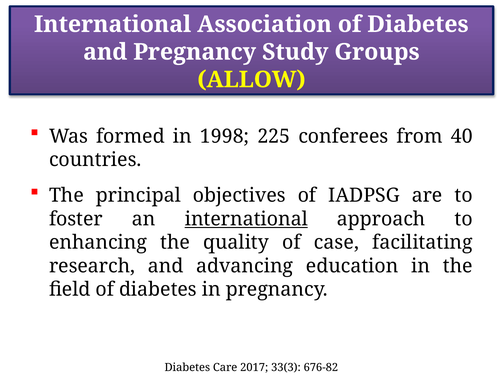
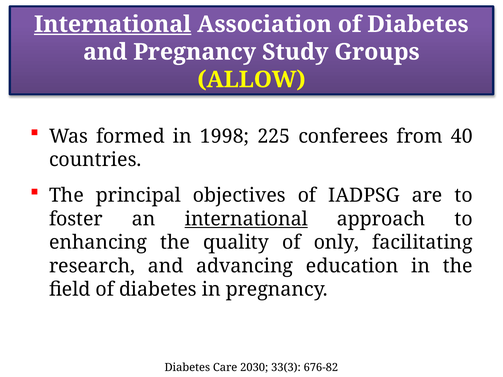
International underline: none -> present (113, 24)
case: case -> only (337, 243)
2017: 2017 -> 2030 (254, 368)
